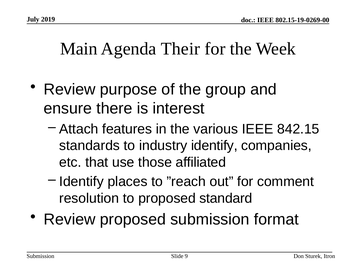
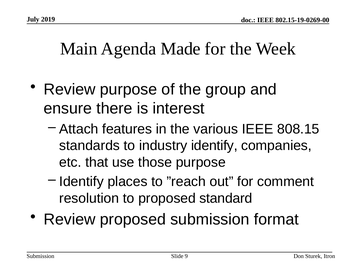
Their: Their -> Made (181, 49)
842.15: 842.15 -> 808.15 (298, 129)
those affiliated: affiliated -> purpose (201, 162)
